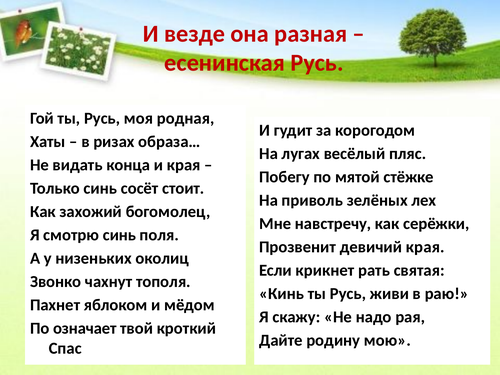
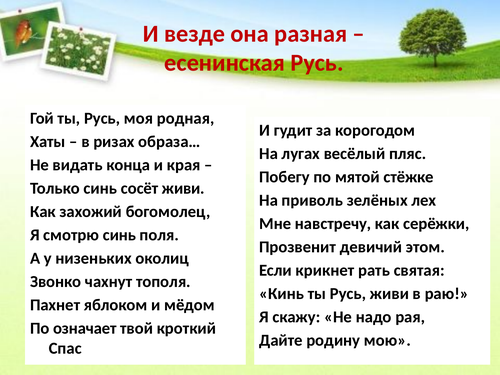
сосёт стоит: стоит -> живи (183, 188)
девичий края: края -> этом (425, 247)
